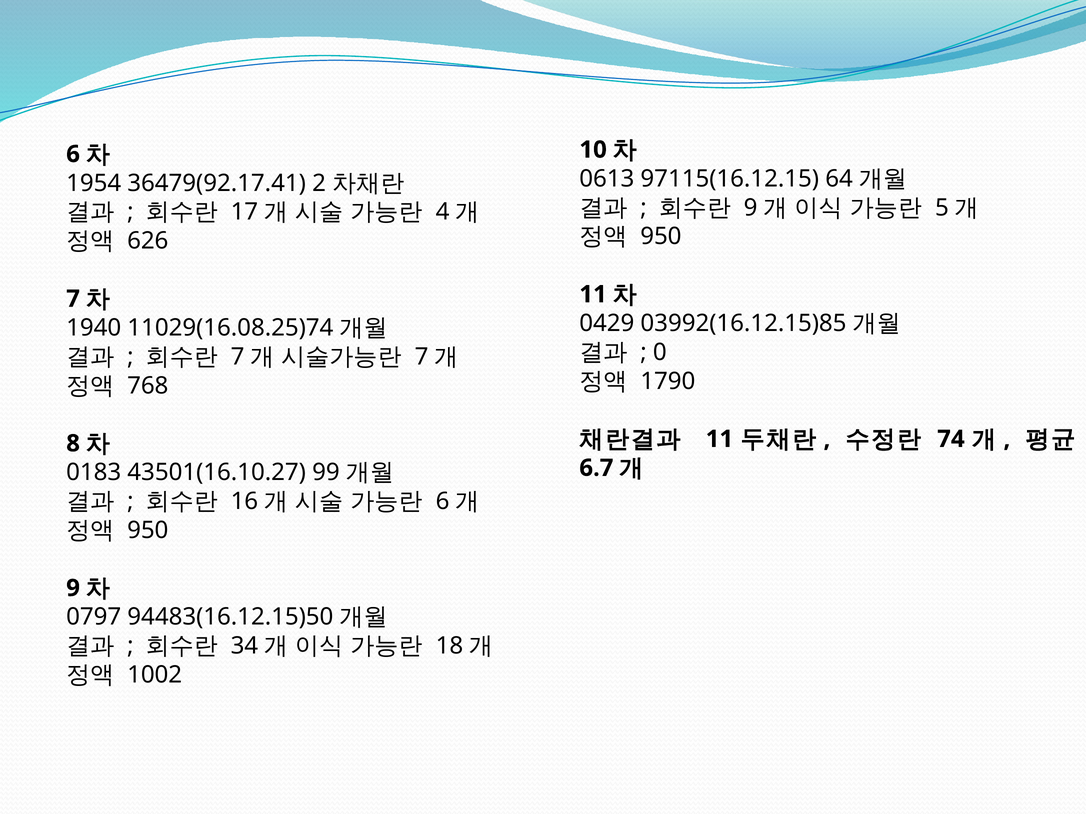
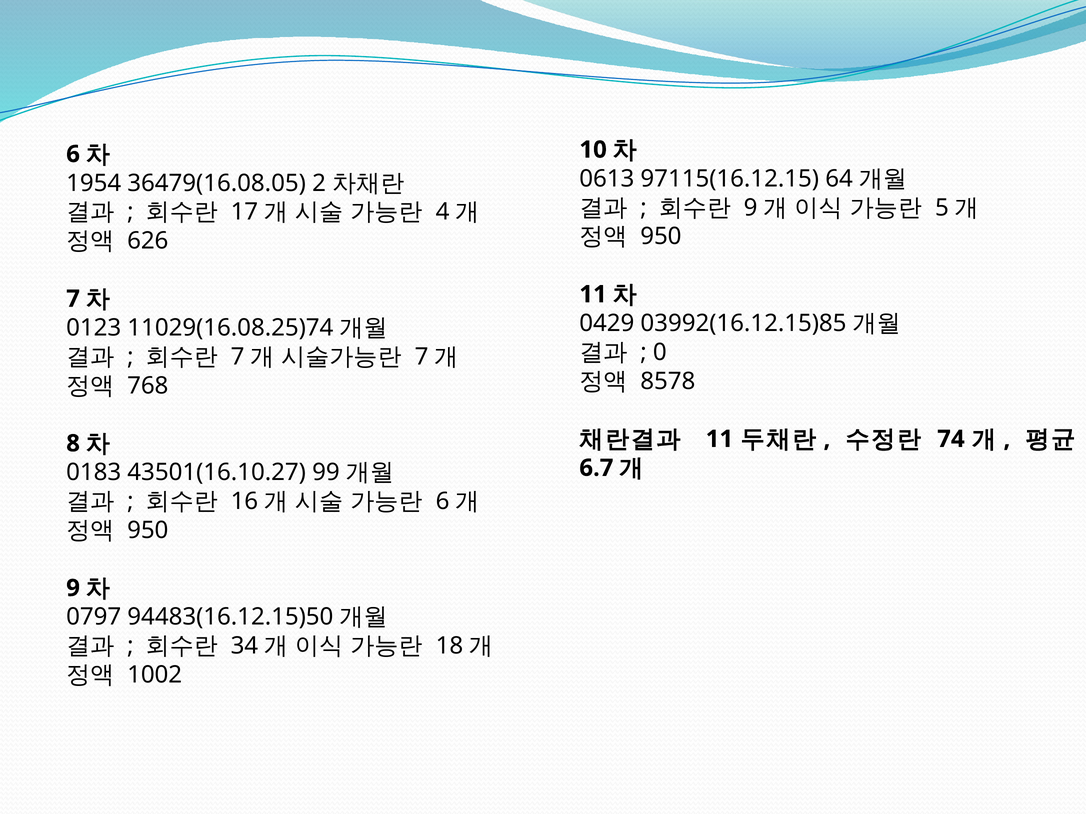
36479(92.17.41: 36479(92.17.41 -> 36479(16.08.05 (217, 183)
1940: 1940 -> 0123 (94, 328)
1790: 1790 -> 8578 (668, 381)
